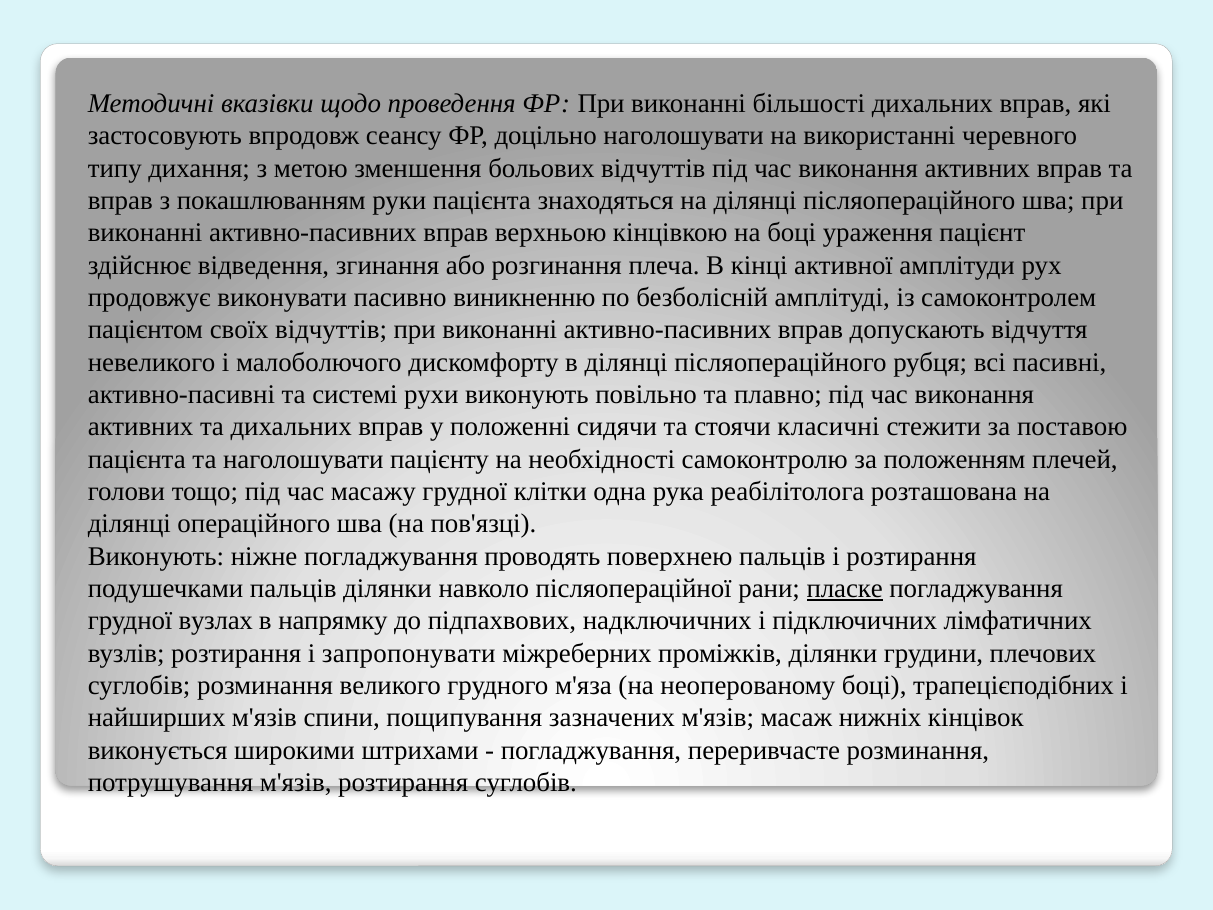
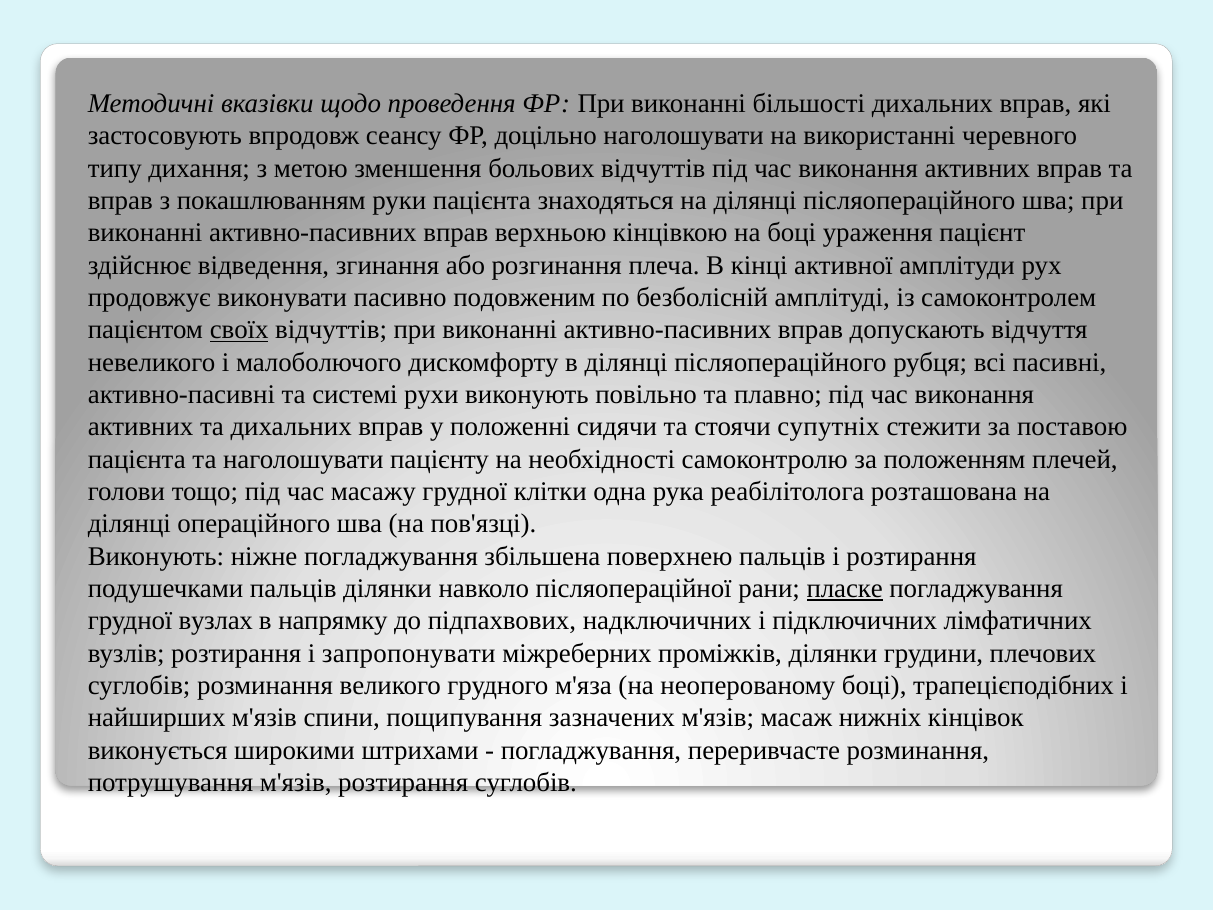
виникненню: виникненню -> подовженим (524, 298)
своїх underline: none -> present (239, 330)
класичні: класичні -> супутніх (829, 427)
проводять: проводять -> збільшена (542, 556)
